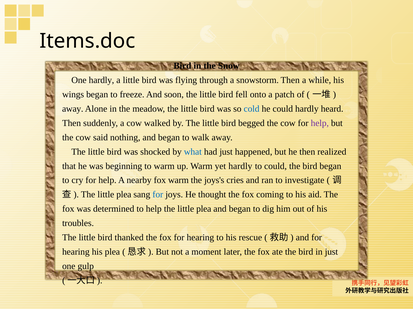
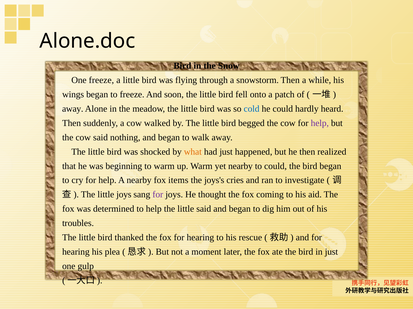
Items.doc: Items.doc -> Alone.doc (87, 41)
One hardly: hardly -> freeze (101, 80)
what colour: blue -> orange (193, 152)
yet hardly: hardly -> nearby (240, 166)
fox warm: warm -> items (178, 181)
plea: plea -> joys (124, 195)
for colour: blue -> purple (158, 195)
help the little plea: plea -> said (204, 209)
